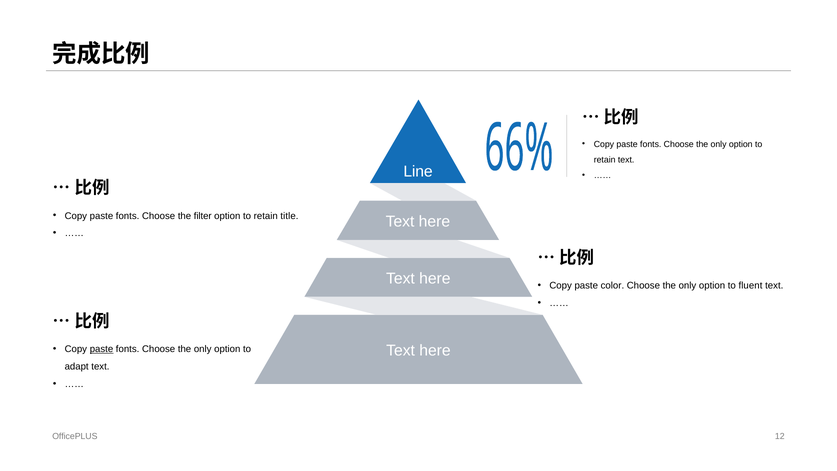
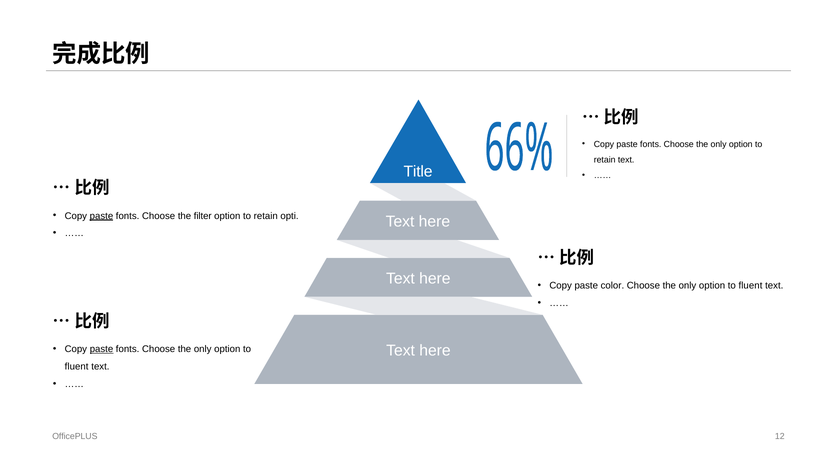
Line: Line -> Title (418, 172)
paste underline: none -> present (101, 216)
title: title -> opti (290, 216)
adapt: adapt -> fluent (77, 366)
